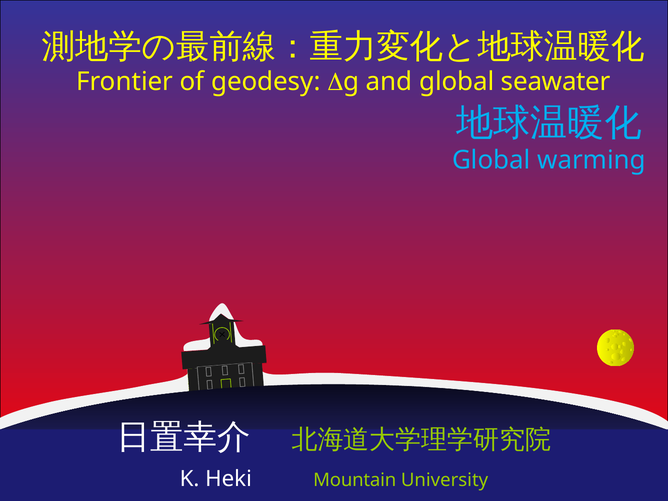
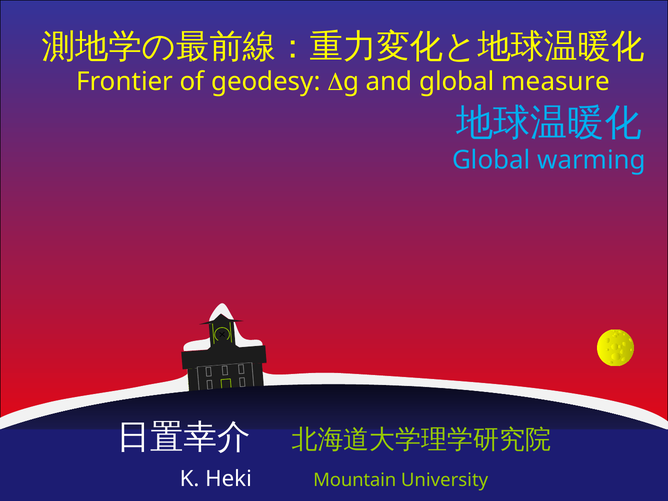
seawater: seawater -> measure (556, 82)
